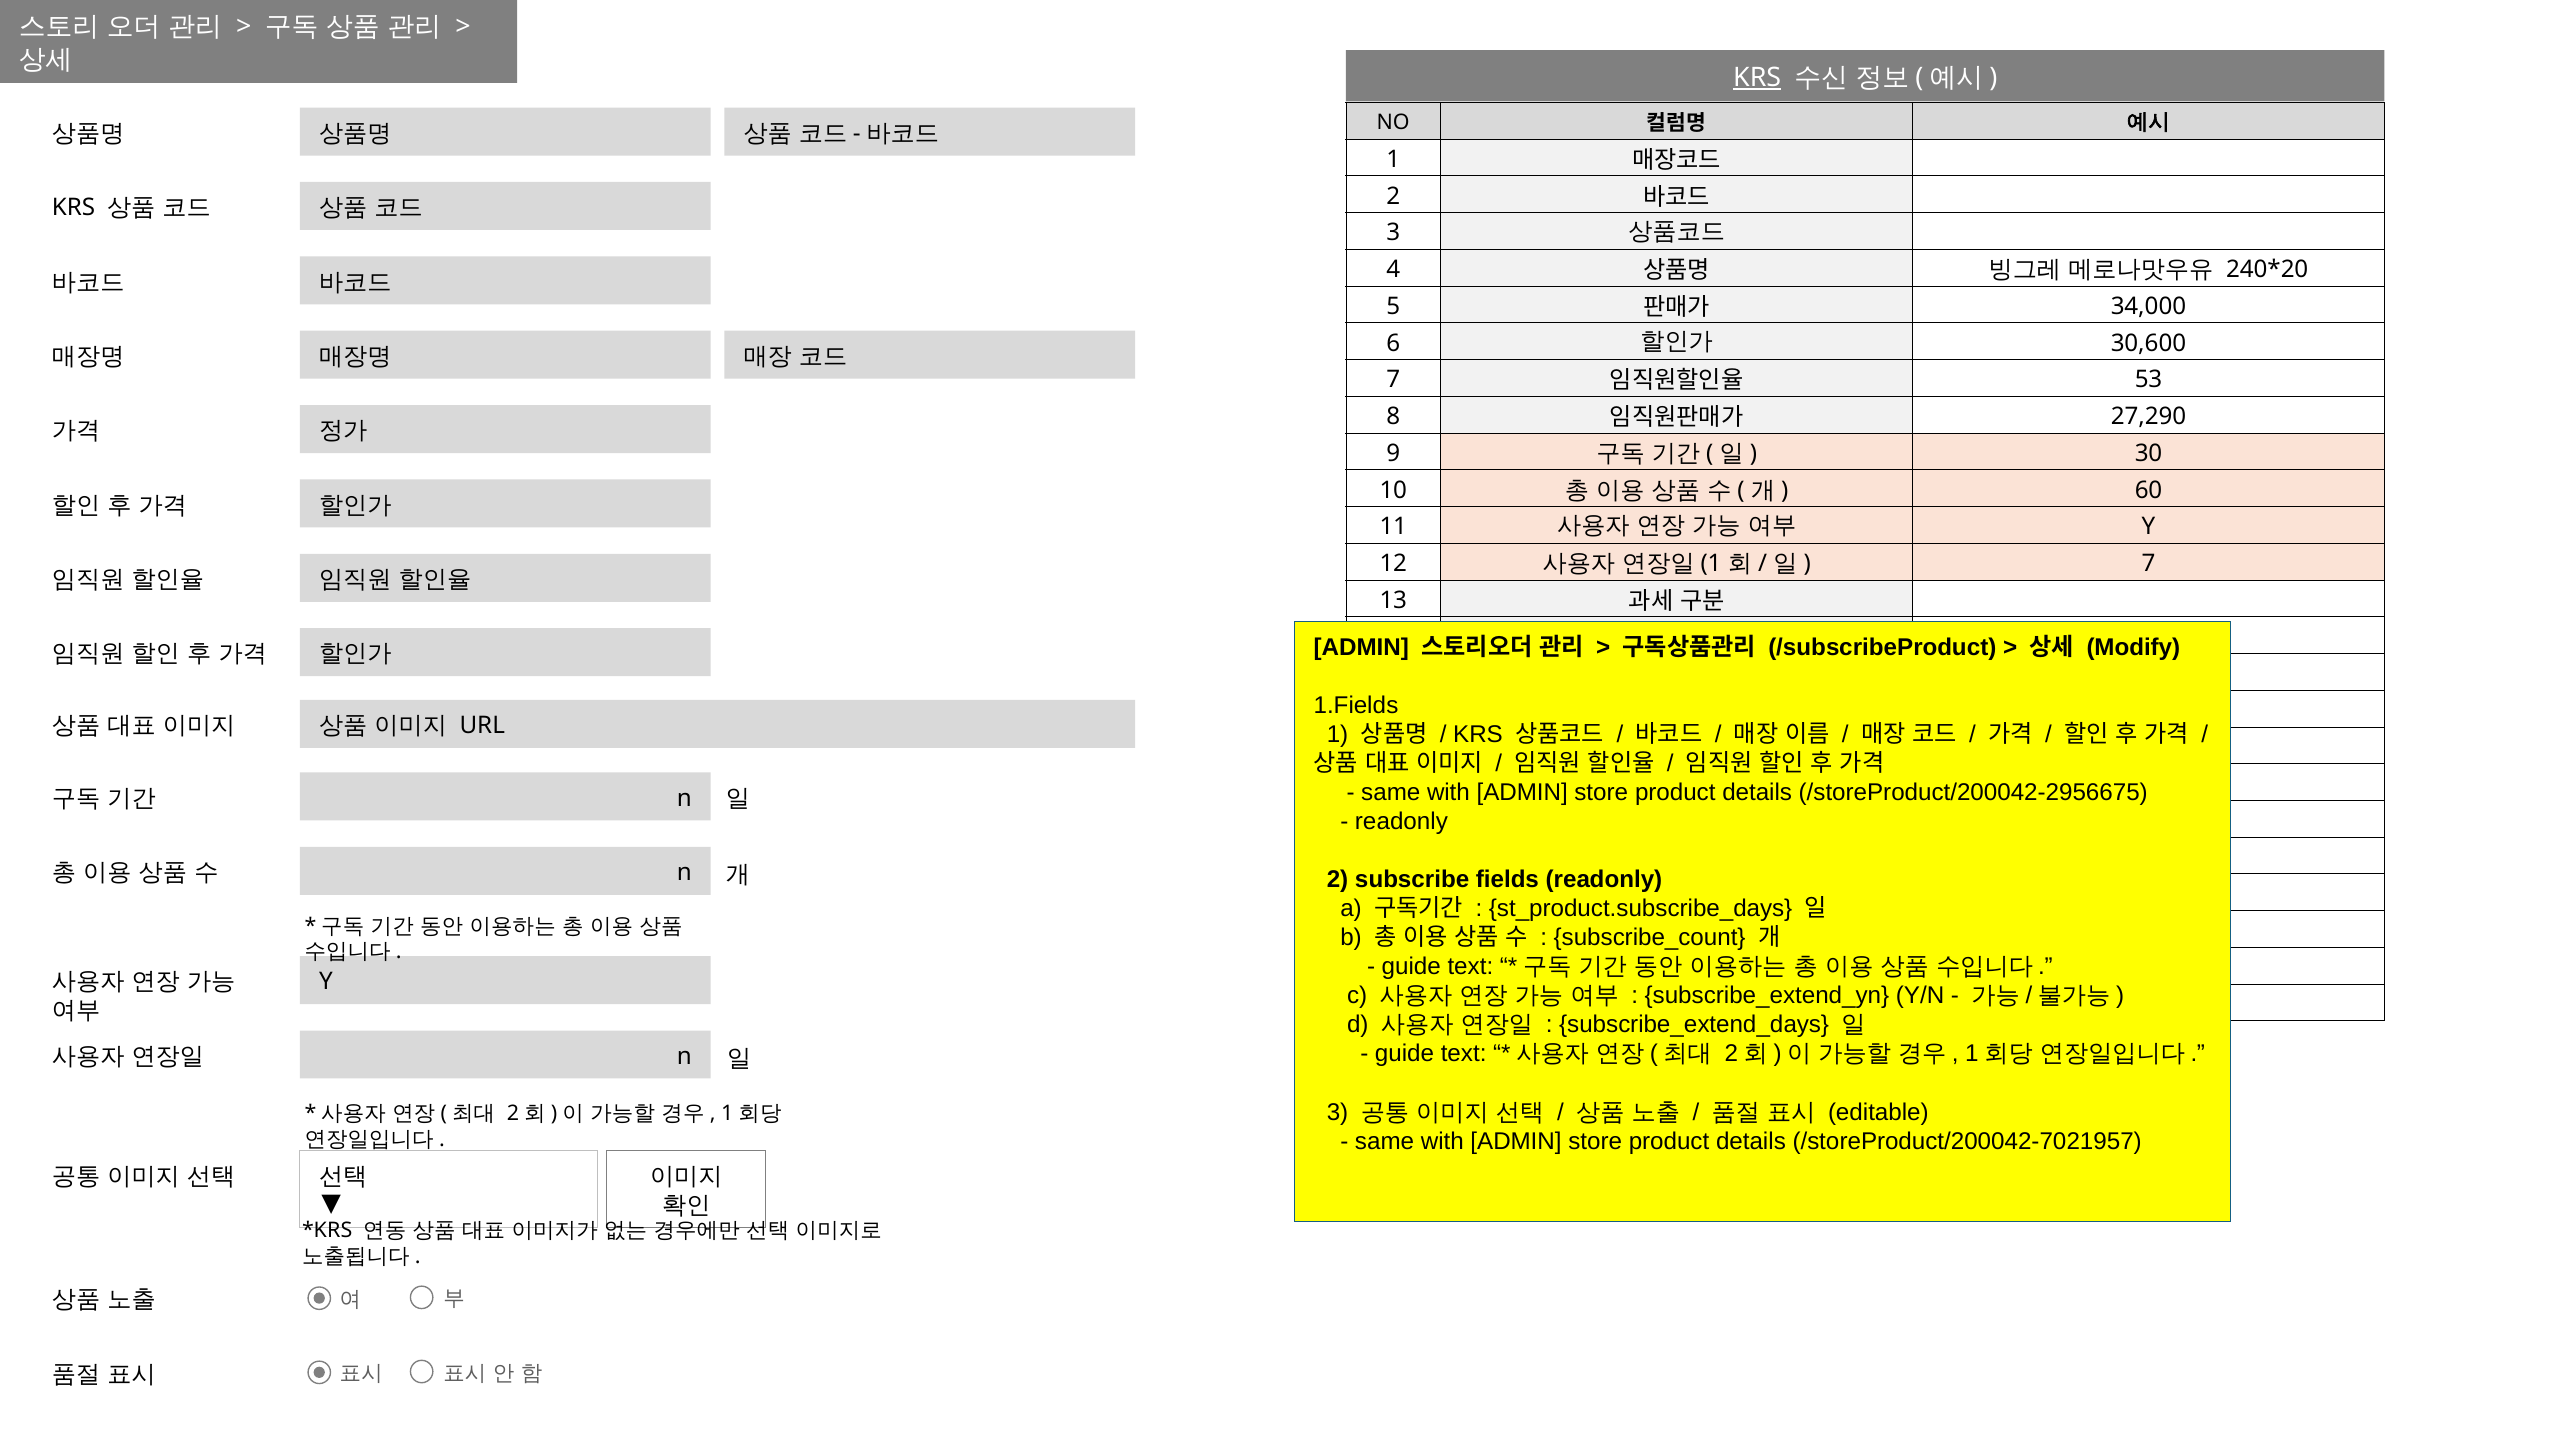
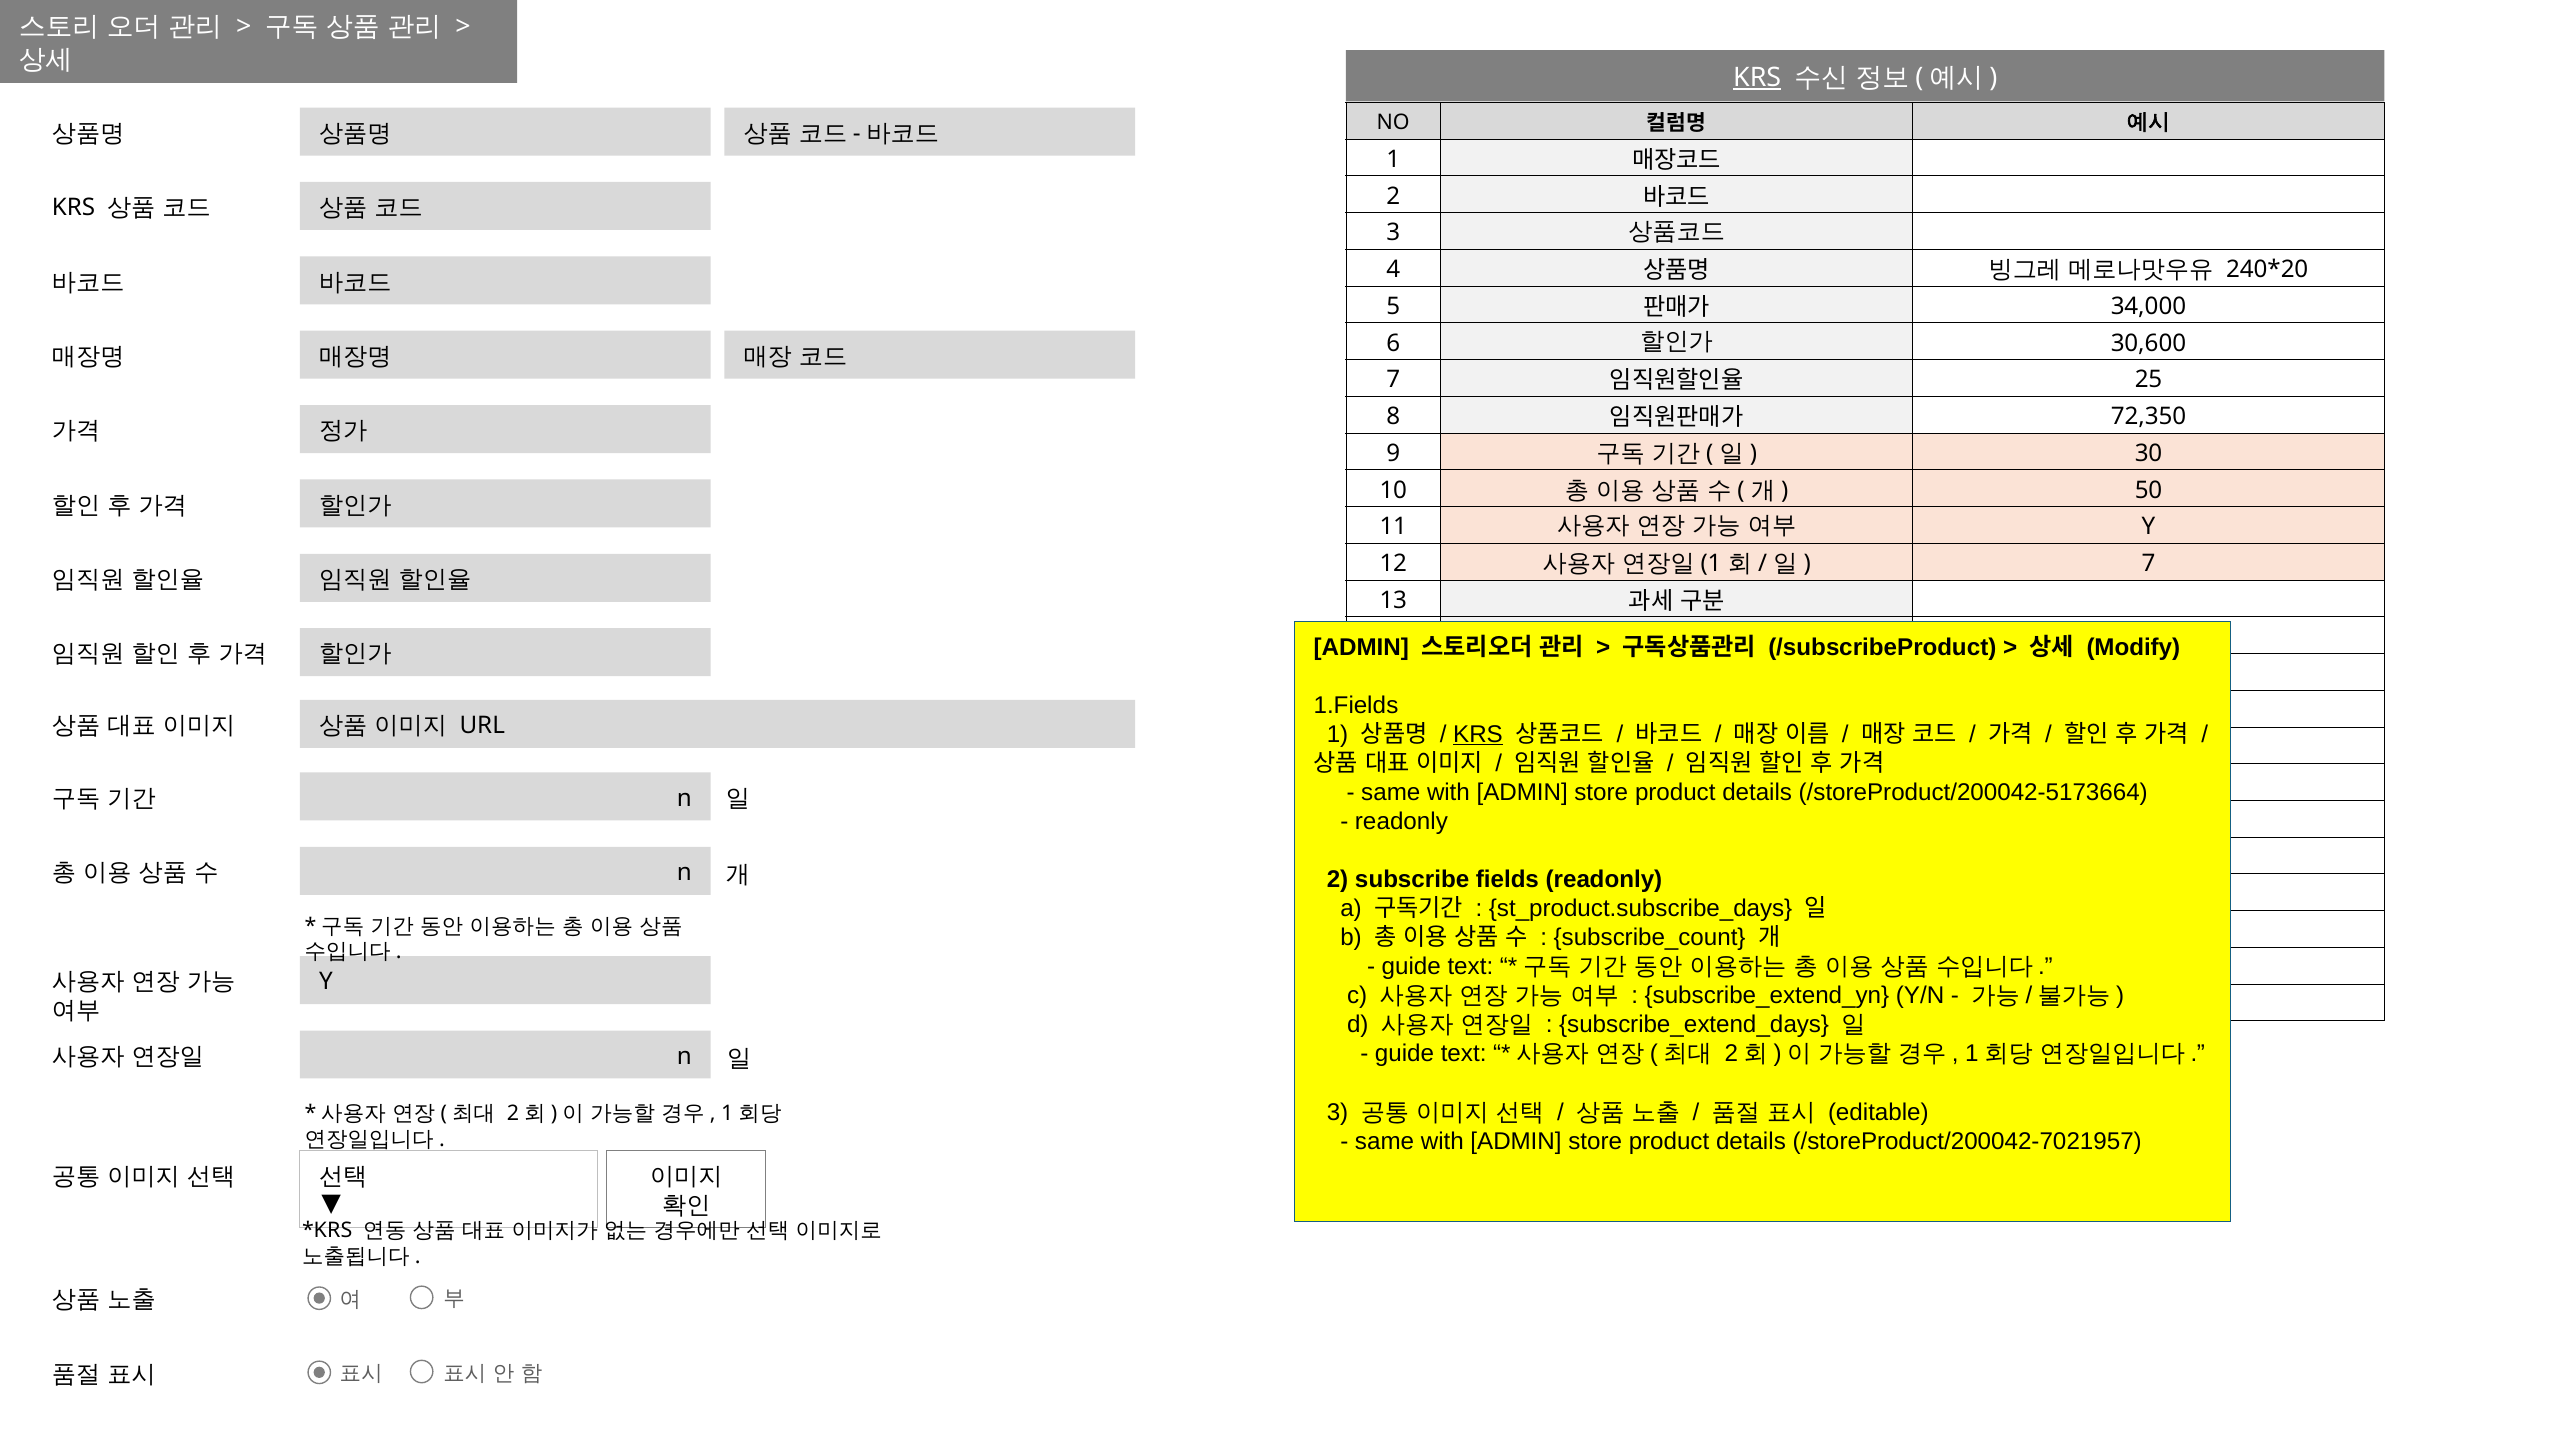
53: 53 -> 25 (2149, 380)
27,290: 27,290 -> 72,350 (2149, 417)
60: 60 -> 50 (2149, 490)
KRS underline: none -> present (1478, 734)
/storeProduct/200042-2956675: /storeProduct/200042-2956675 -> /storeProduct/200042-5173664 (1973, 792)
